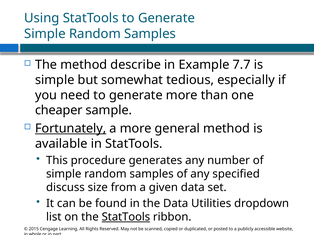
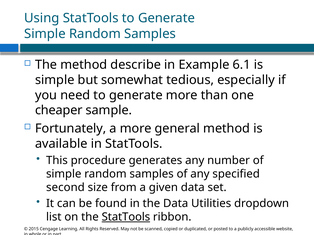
7.7: 7.7 -> 6.1 (242, 65)
Fortunately underline: present -> none (71, 129)
discuss: discuss -> second (65, 188)
